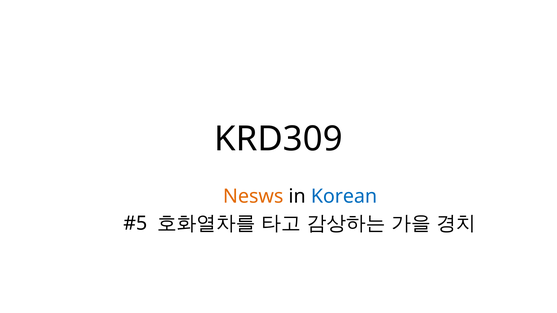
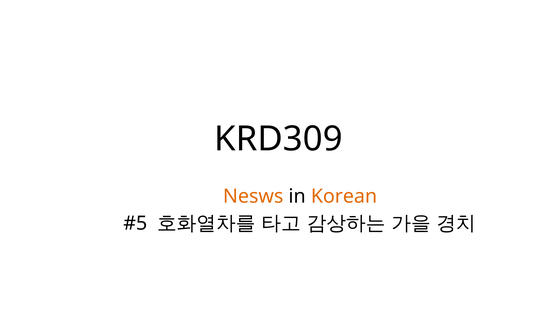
Korean colour: blue -> orange (344, 197)
